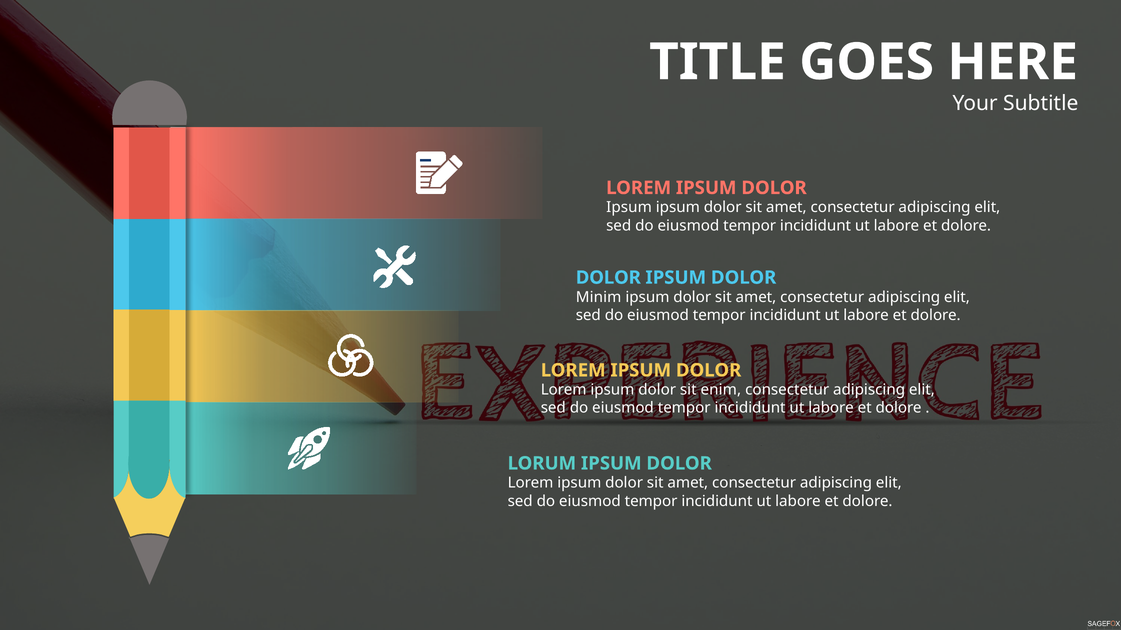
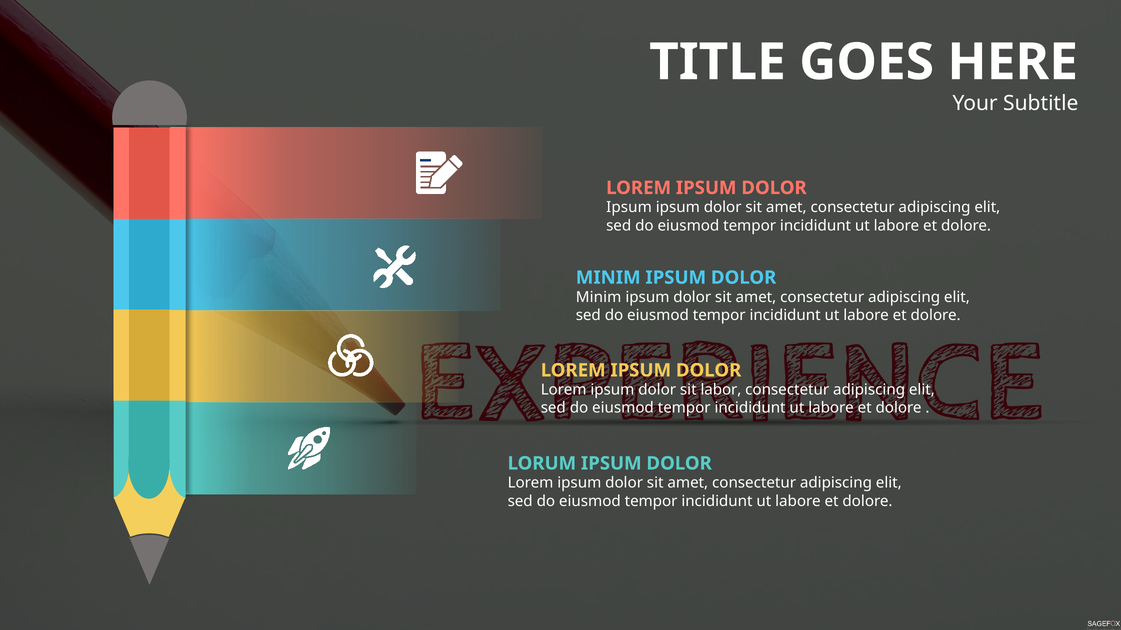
DOLOR: DOLOR -> MINIM (608, 278)
enim: enim -> labor (721, 390)
